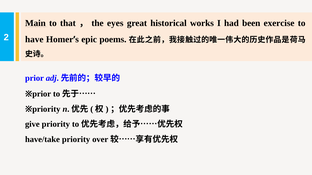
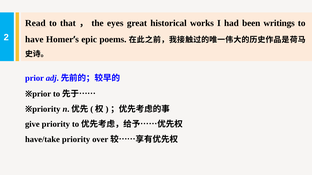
Main: Main -> Read (35, 23)
exercise: exercise -> writings (279, 23)
